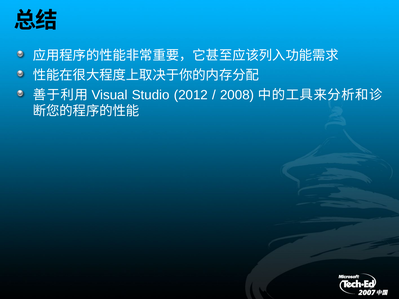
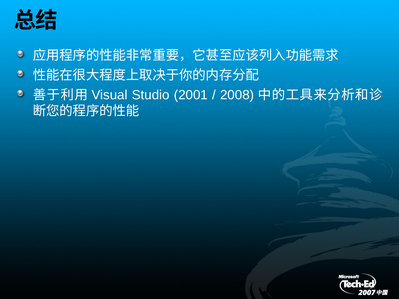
2012: 2012 -> 2001 (191, 95)
